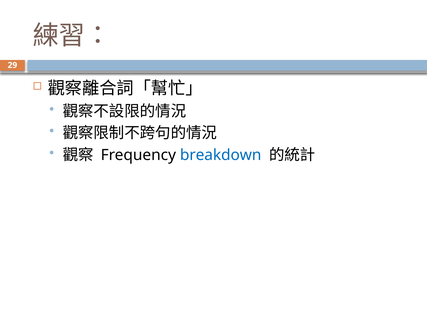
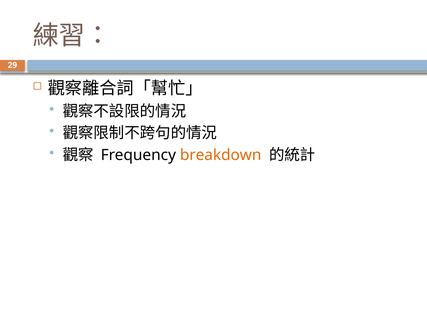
breakdown colour: blue -> orange (221, 155)
